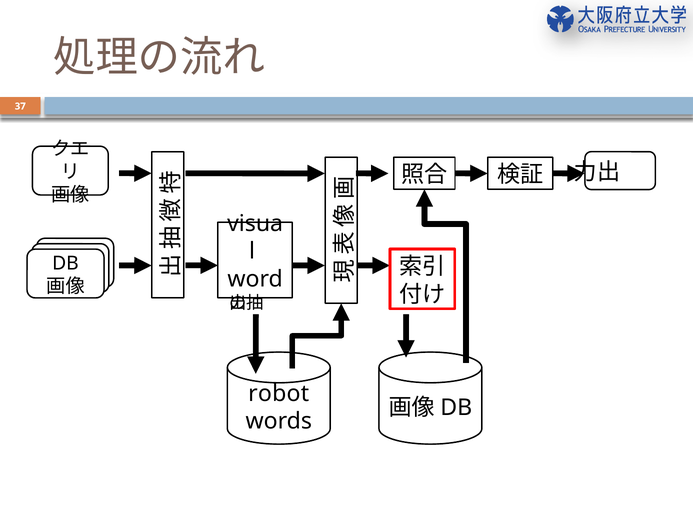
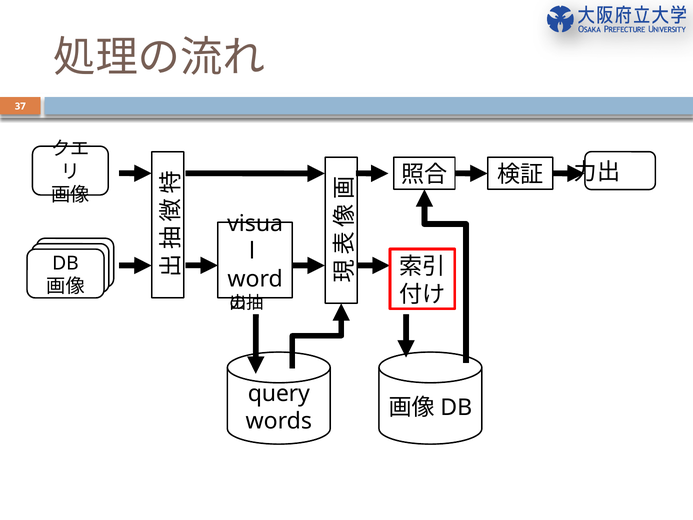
robot: robot -> query (279, 393)
